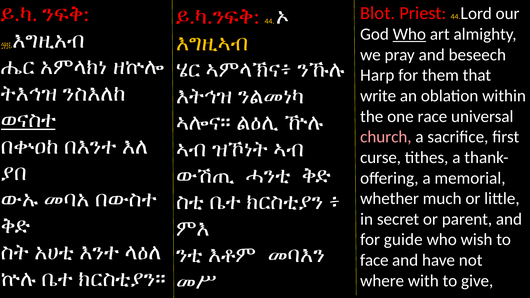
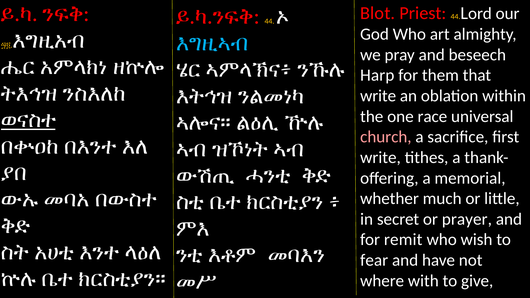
Who underline: present -> none (409, 34)
እግዚኣብ colour: yellow -> light blue (212, 43)
curse: curse -> write (380, 158)
parent: parent -> prayer (467, 219)
guide: guide -> remit (403, 240)
face: face -> fear (374, 260)
